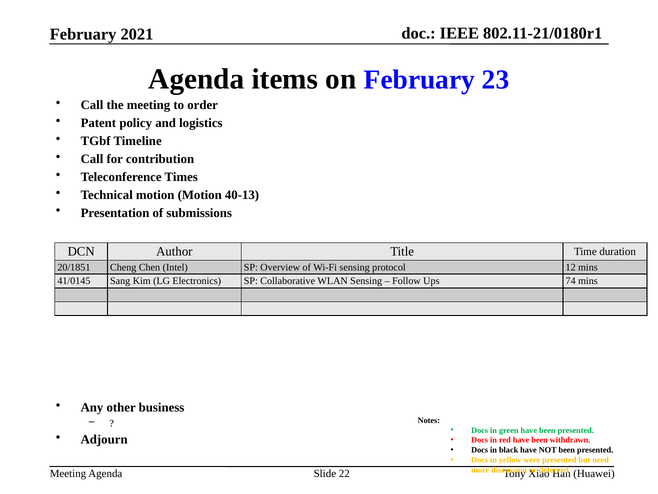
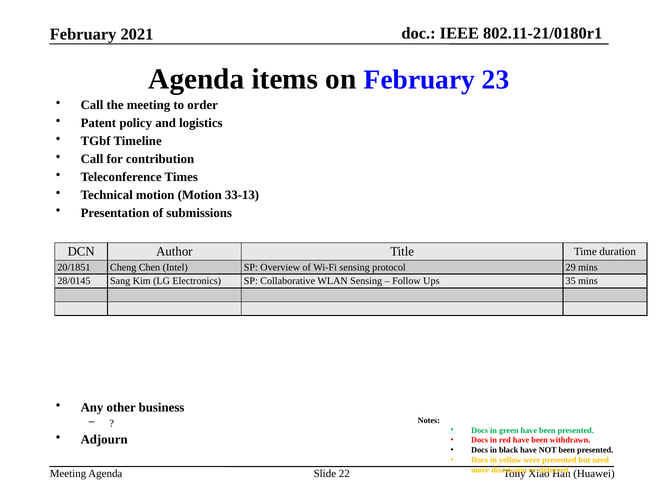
40-13: 40-13 -> 33-13 (242, 195)
12: 12 -> 29 (571, 267)
41/0145: 41/0145 -> 28/0145 (74, 281)
74: 74 -> 35 (571, 281)
